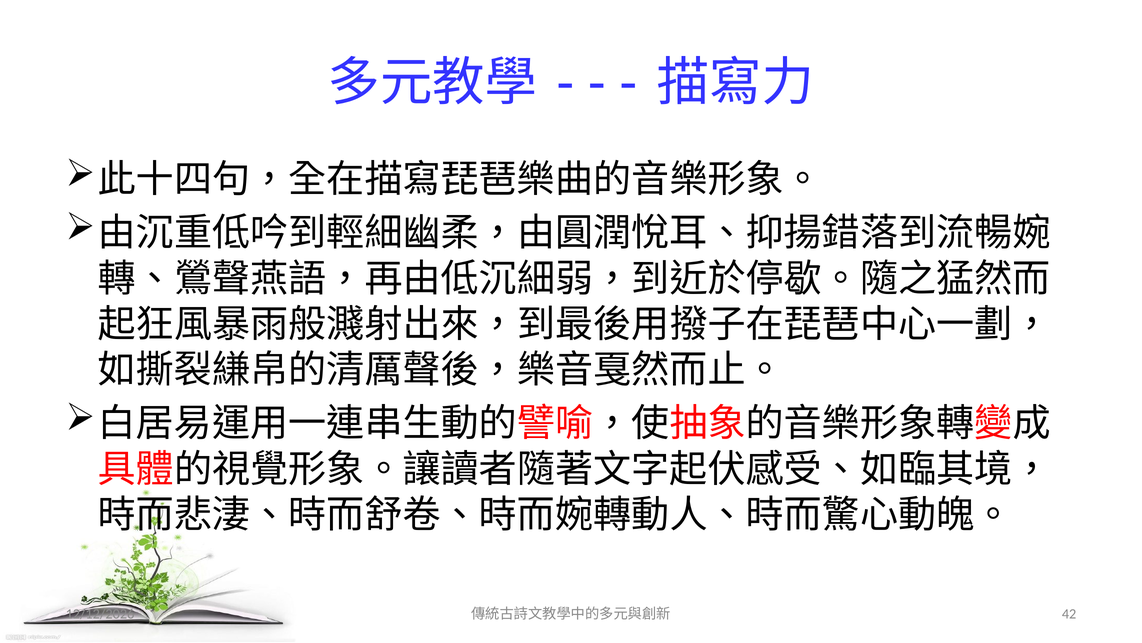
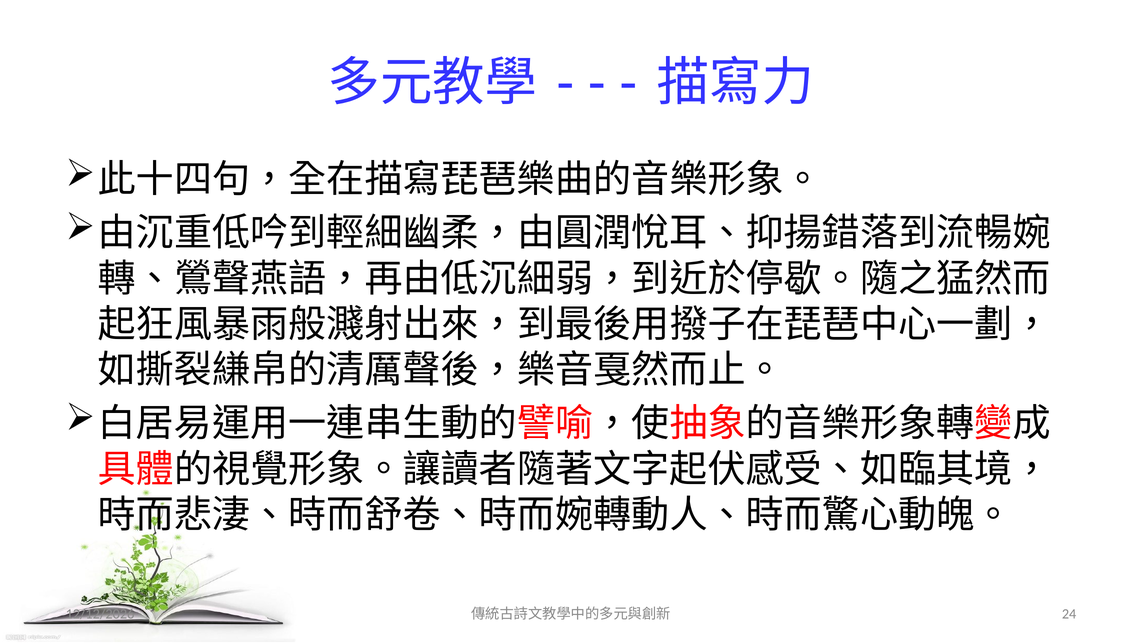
42: 42 -> 24 (1069, 613)
